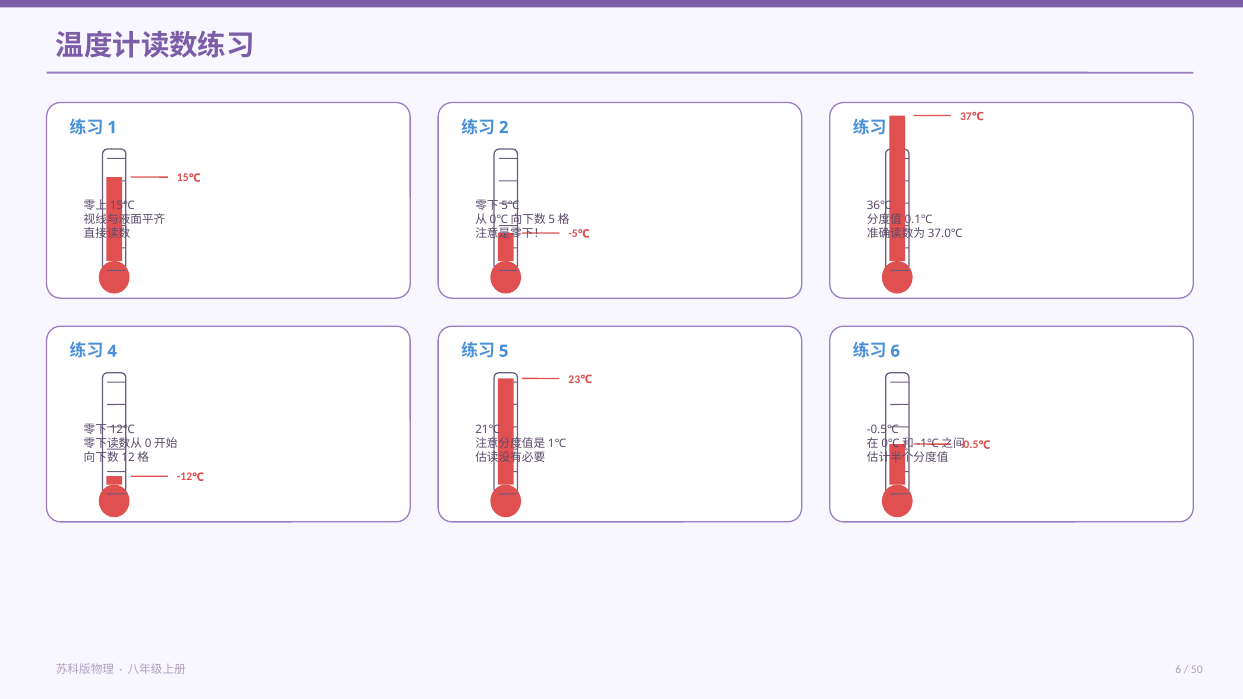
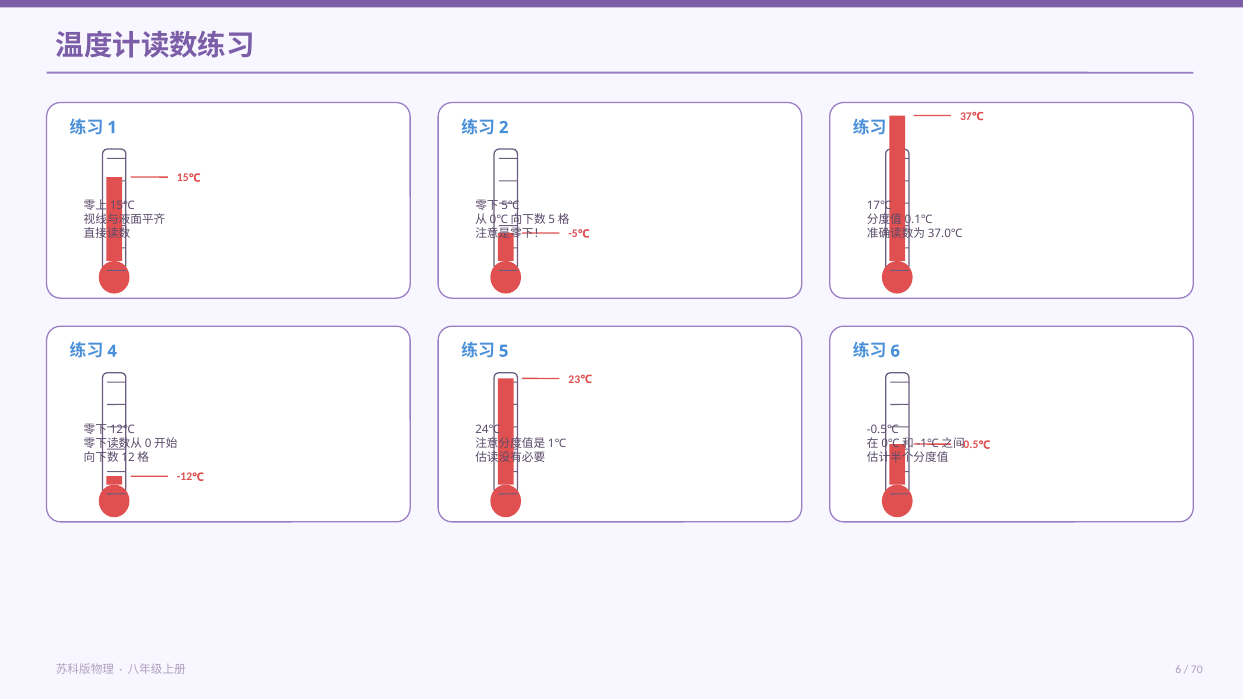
36℃: 36℃ -> 17℃ (879, 206)
21℃: 21℃ -> 24℃ (488, 430)
50: 50 -> 70 (1197, 670)
